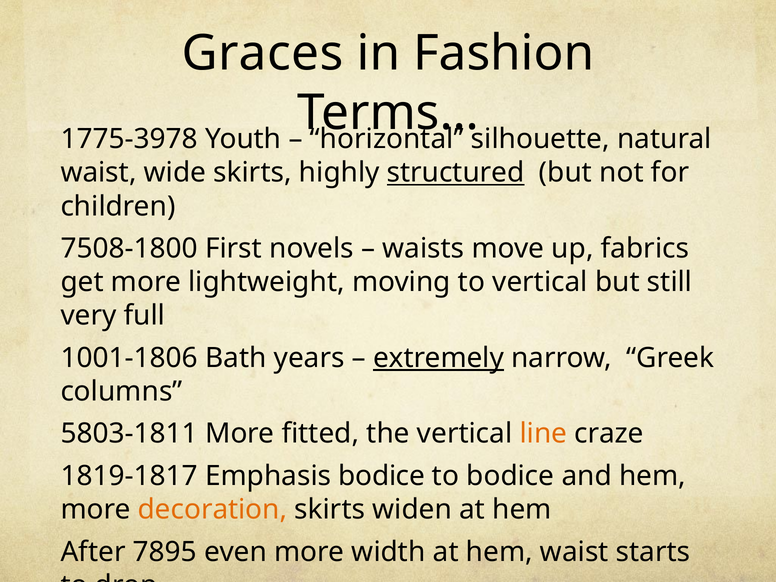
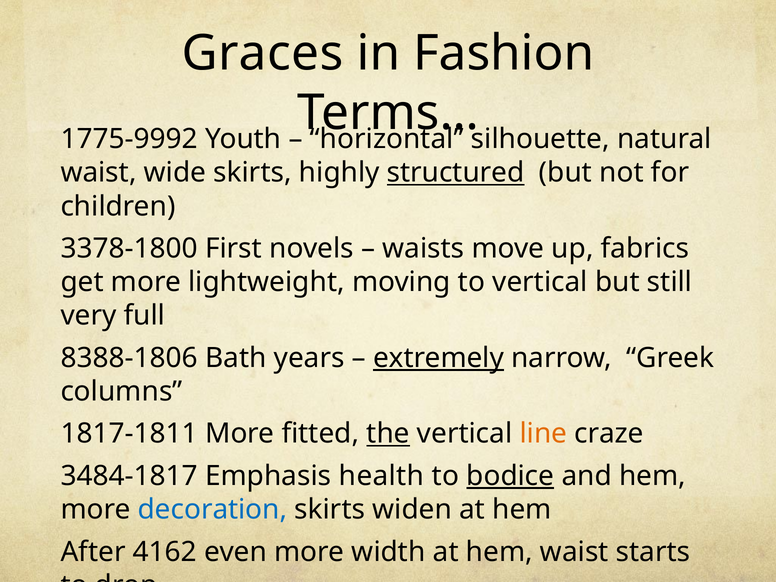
1775-3978: 1775-3978 -> 1775-9992 (129, 139)
7508-1800: 7508-1800 -> 3378-1800 (129, 248)
1001-1806: 1001-1806 -> 8388-1806 (129, 358)
5803-1811: 5803-1811 -> 1817-1811 (129, 434)
the underline: none -> present (388, 434)
1819-1817: 1819-1817 -> 3484-1817 (129, 476)
Emphasis bodice: bodice -> health (381, 476)
bodice underline: none -> present (510, 476)
decoration colour: orange -> blue (212, 510)
7895: 7895 -> 4162 (165, 552)
